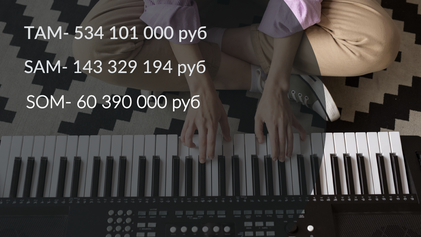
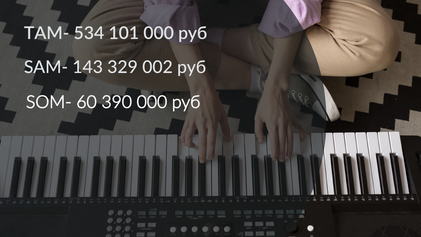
194: 194 -> 002 (158, 67)
